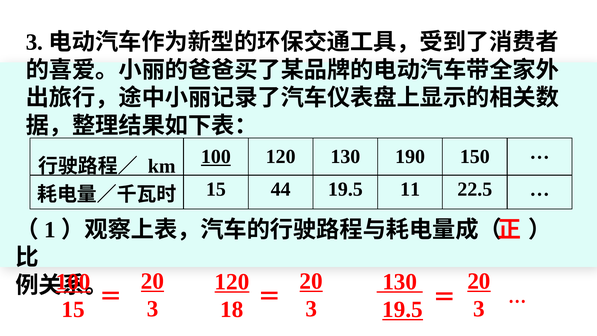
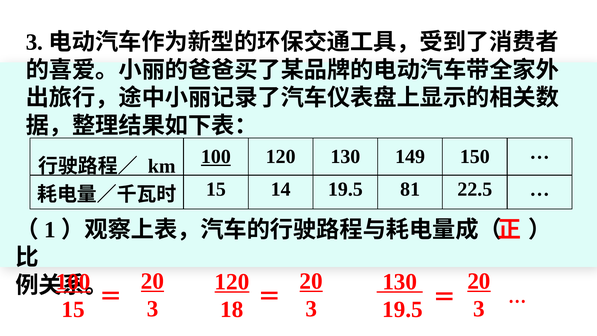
190: 190 -> 149 (410, 157)
44: 44 -> 14 (281, 189)
11: 11 -> 81 (410, 189)
19.5 underline: present -> none (403, 309)
